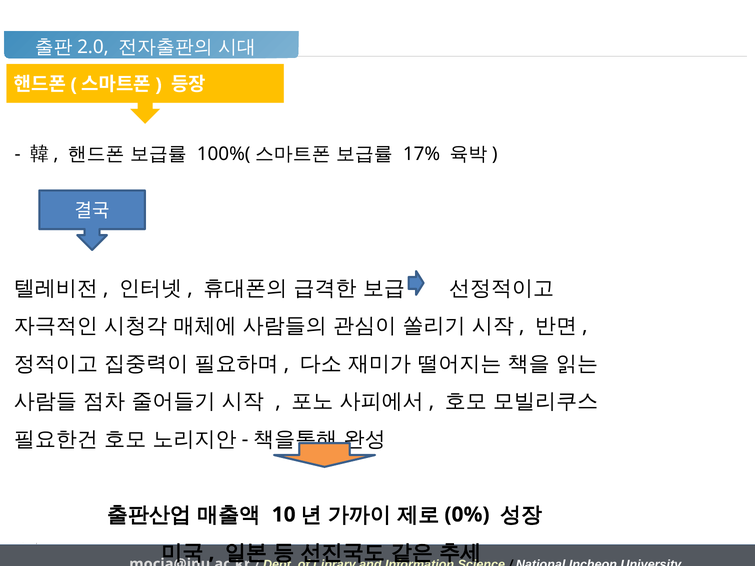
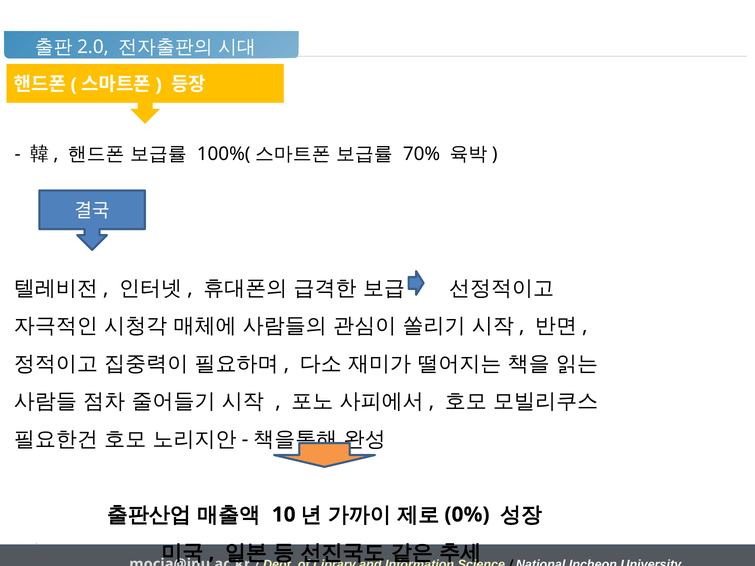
17%: 17% -> 70% (422, 154)
